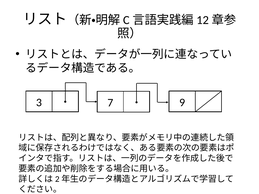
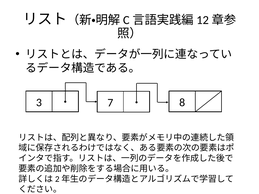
9: 9 -> 8 (182, 103)
